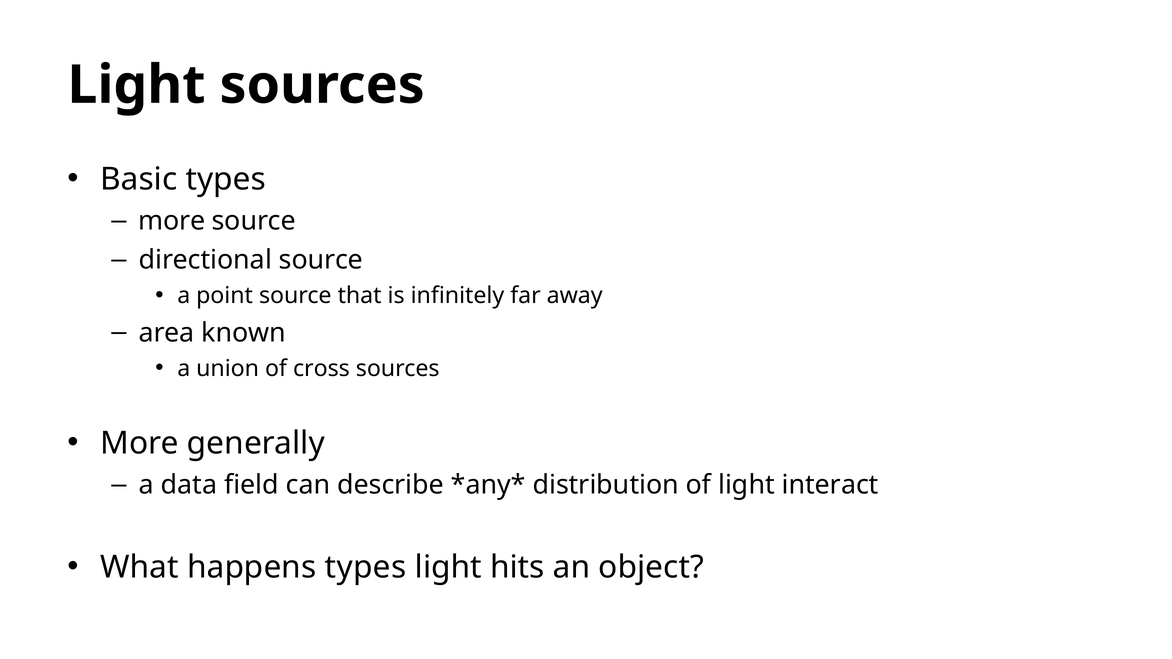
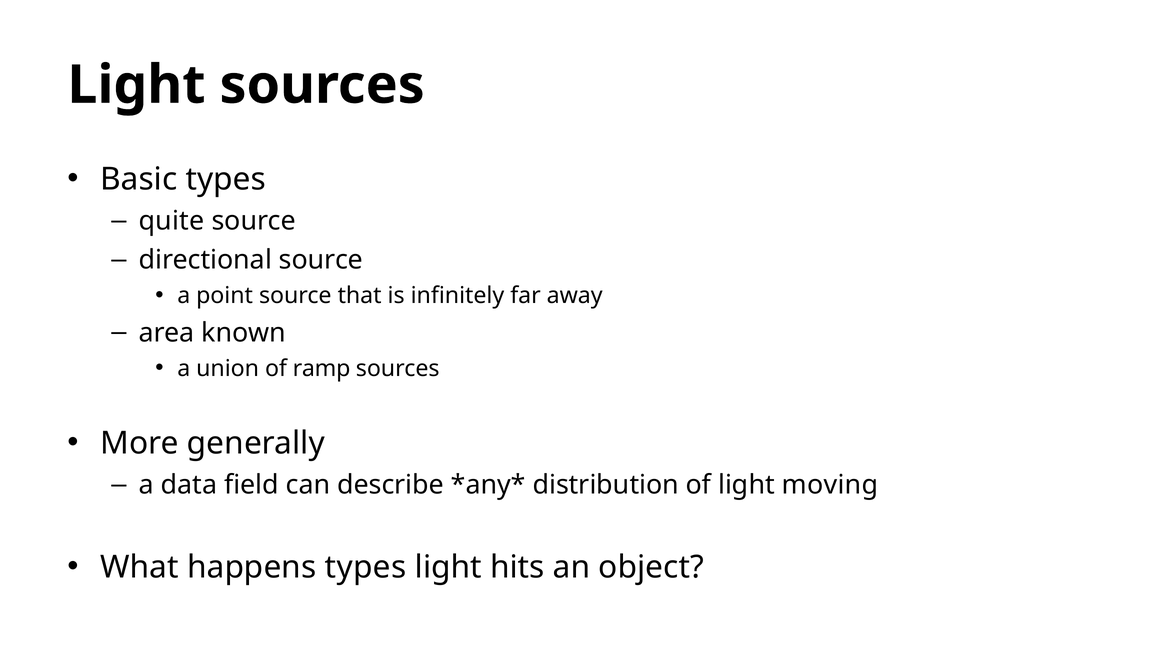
more: more -> quite (172, 221)
cross: cross -> ramp (322, 369)
interact: interact -> moving (830, 485)
